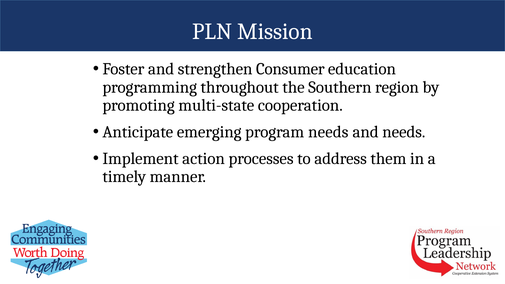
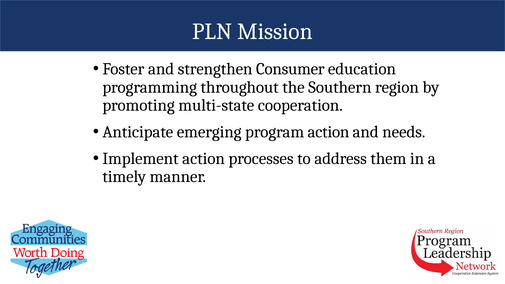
program needs: needs -> action (328, 132)
